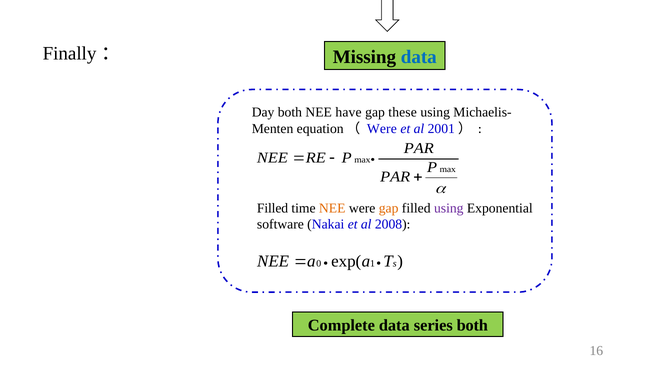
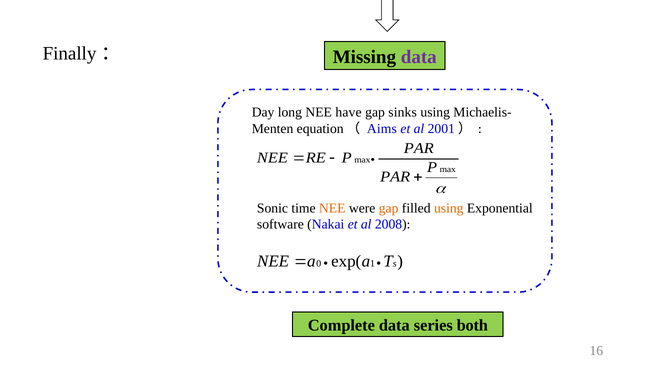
data colour: blue -> purple (419, 57)
Day both: both -> long (290, 113)
these: these -> sinks (403, 113)
equation（ Were: Were -> Aims (382, 129)
Filled: Filled -> Sonic (272, 208)
using colour: purple -> orange (449, 208)
